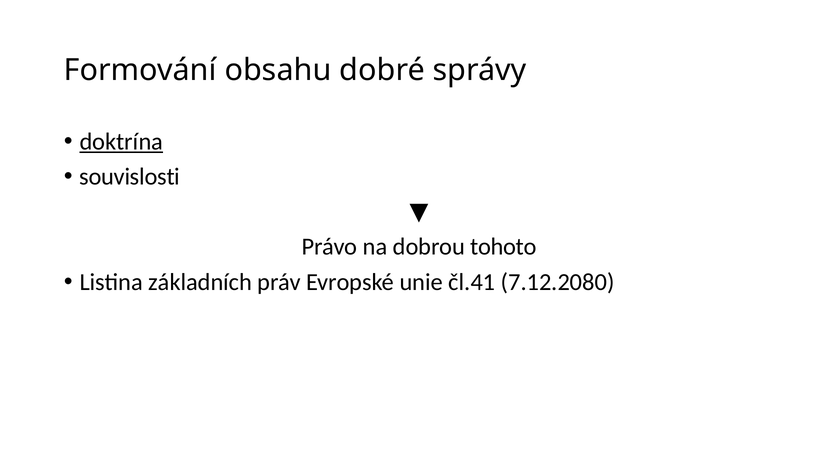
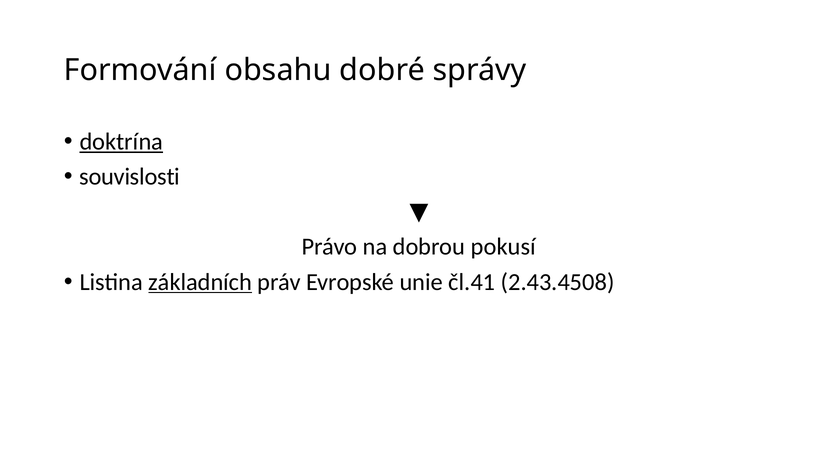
tohoto: tohoto -> pokusí (503, 247)
základních underline: none -> present (200, 282)
7.12.2080: 7.12.2080 -> 2.43.4508 (558, 282)
